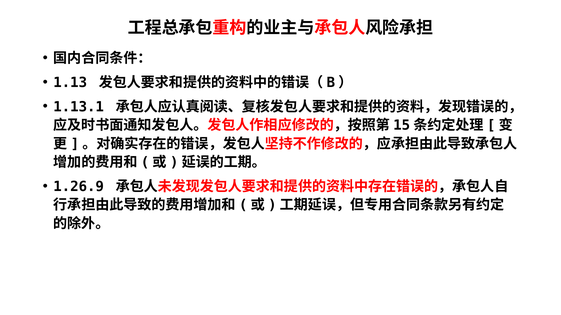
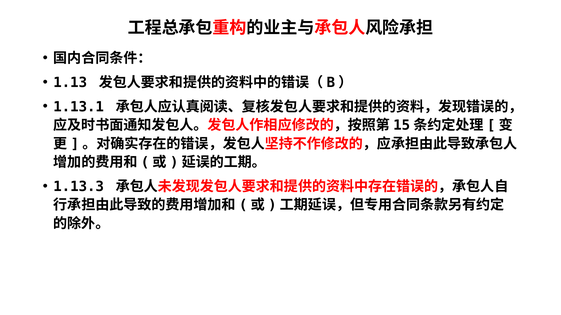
1.26.9: 1.26.9 -> 1.13.3 (79, 187)
